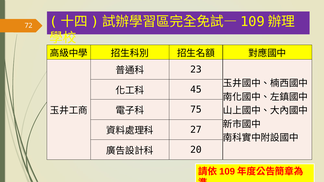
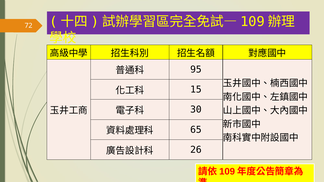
23: 23 -> 95 (196, 70)
45: 45 -> 15 (196, 90)
75: 75 -> 30 (196, 110)
27: 27 -> 65 (196, 130)
20: 20 -> 26 (196, 150)
